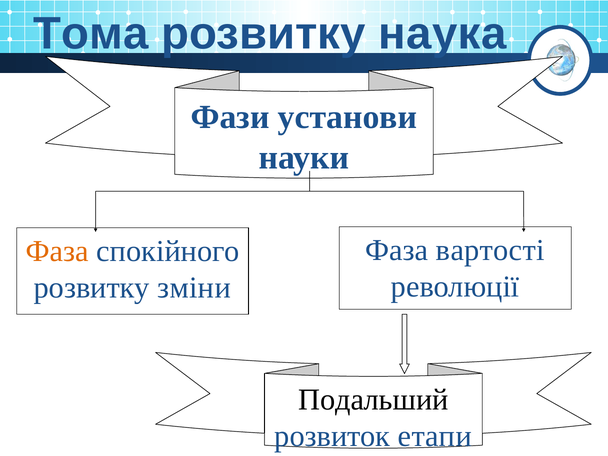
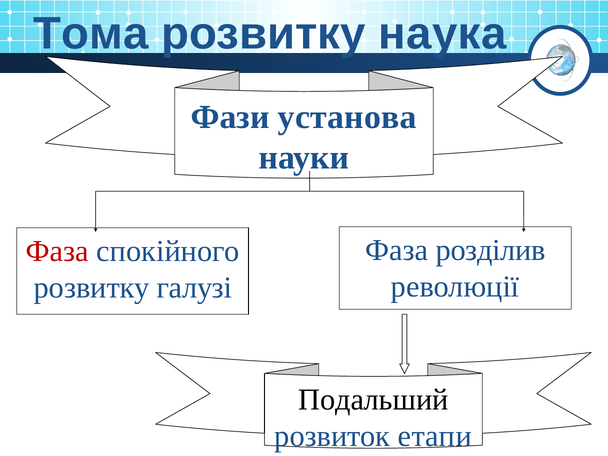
установи: установи -> установа (347, 117)
вартості: вартості -> розділив (491, 250)
Фаза colour: orange -> red (57, 251)
зміни: зміни -> галузі (194, 288)
